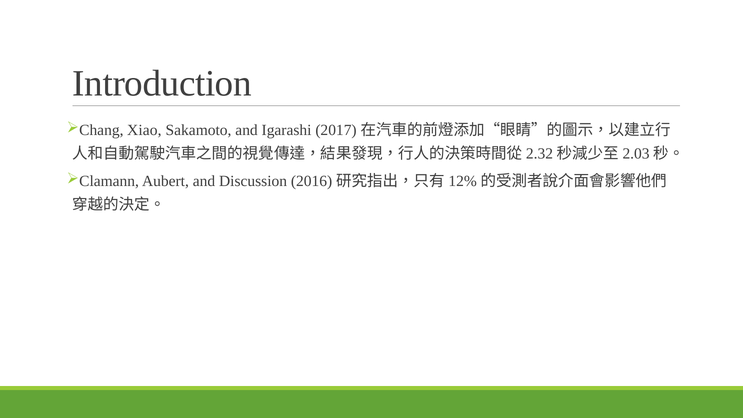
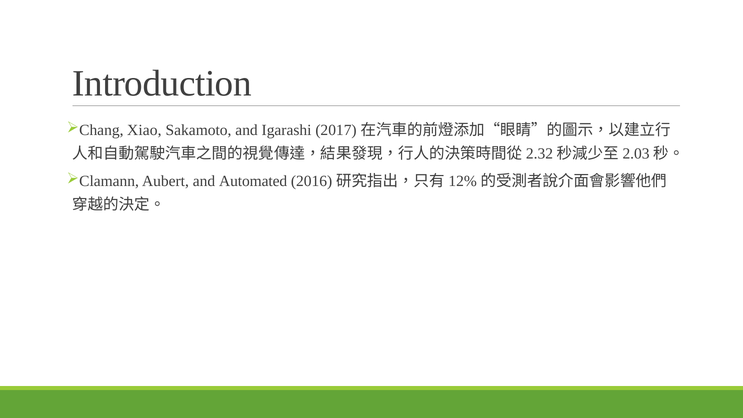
Discussion: Discussion -> Automated (253, 181)
